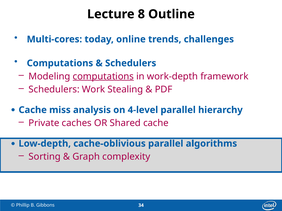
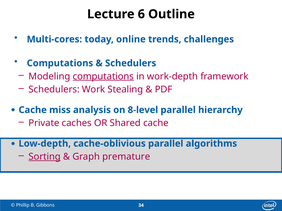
8: 8 -> 6 (141, 14)
4-level: 4-level -> 8-level (143, 110)
Sorting underline: none -> present (45, 157)
complexity: complexity -> premature (126, 157)
